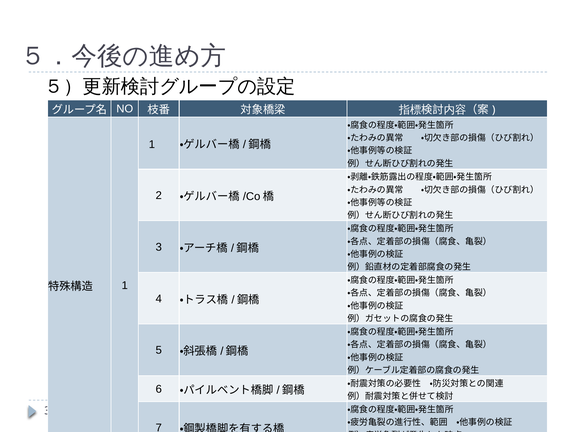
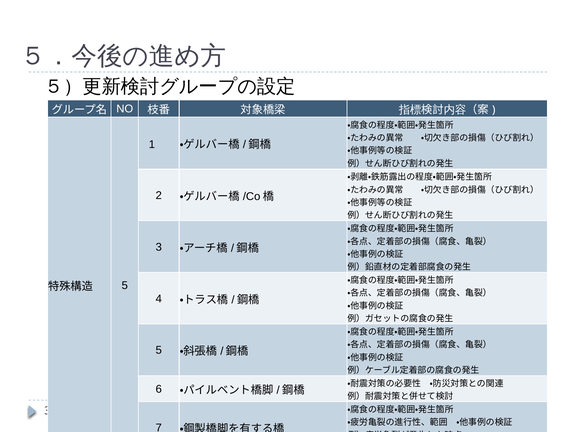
1: 1 -> 5 (125, 286)
